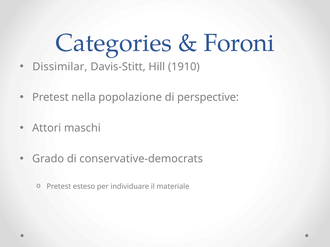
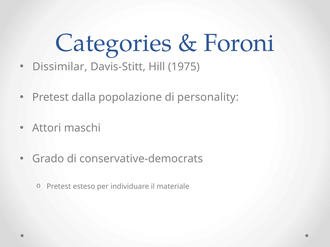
1910: 1910 -> 1975 (184, 67)
nella: nella -> dalla (84, 98)
perspective: perspective -> personality (208, 98)
